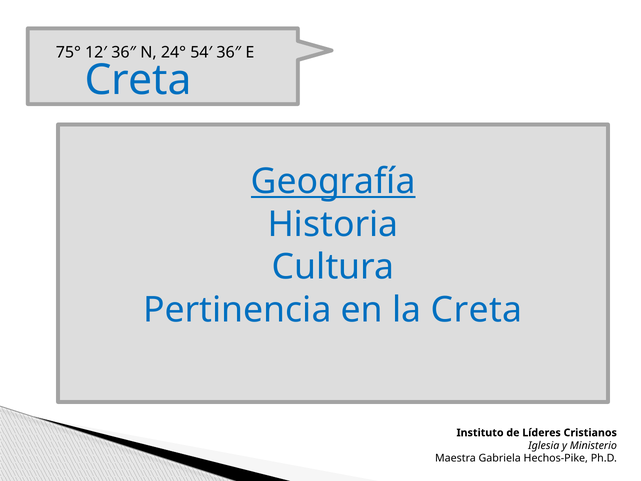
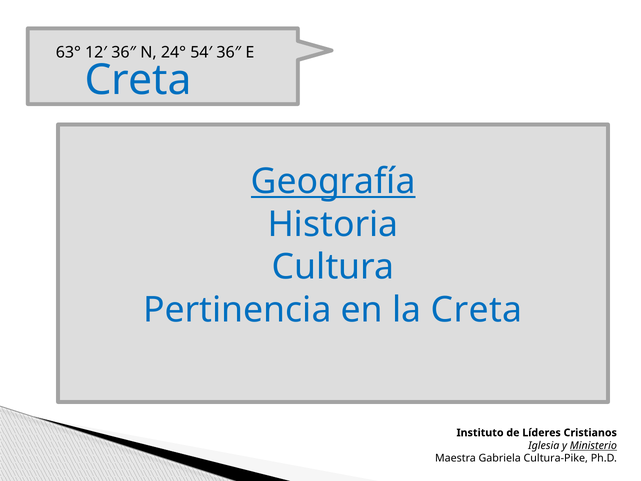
75°: 75° -> 63° (68, 52)
Ministerio underline: none -> present (593, 445)
Hechos-Pike: Hechos-Pike -> Cultura-Pike (556, 458)
